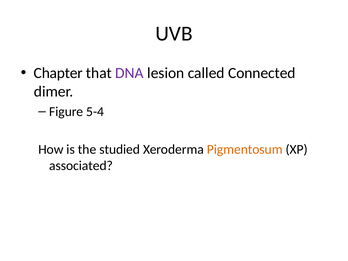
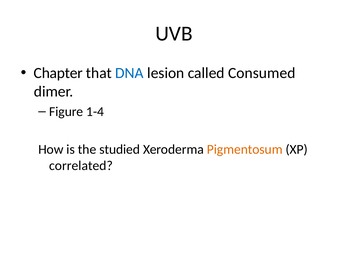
DNA colour: purple -> blue (129, 73)
Connected: Connected -> Consumed (262, 73)
5-4: 5-4 -> 1-4 (95, 112)
associated: associated -> correlated (81, 166)
